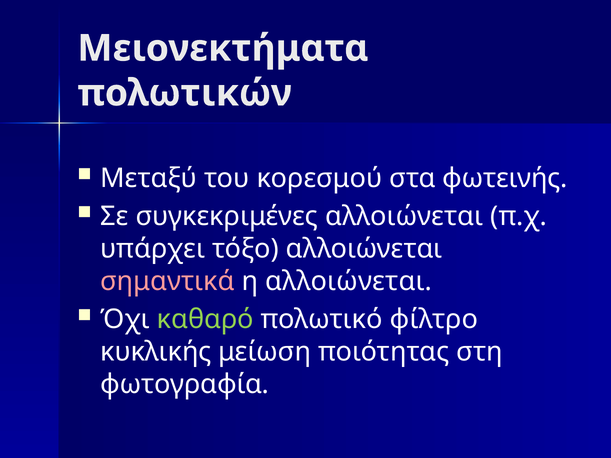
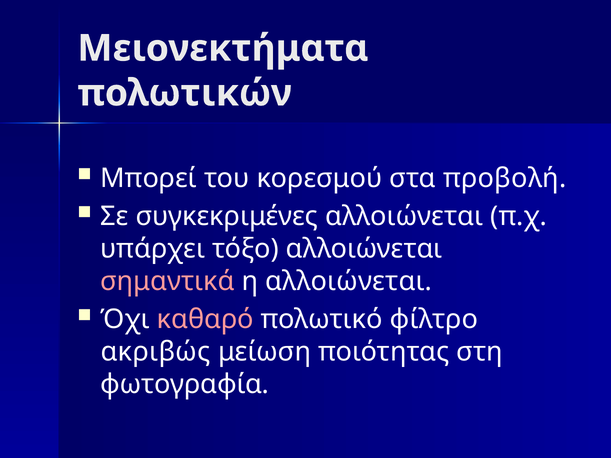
Μεταξύ: Μεταξύ -> Μπορεί (149, 178)
φωτεινής: φωτεινής -> προβολή (505, 178)
καθαρό colour: light green -> pink (205, 319)
κυκλικής: κυκλικής -> ακριβώς (156, 352)
